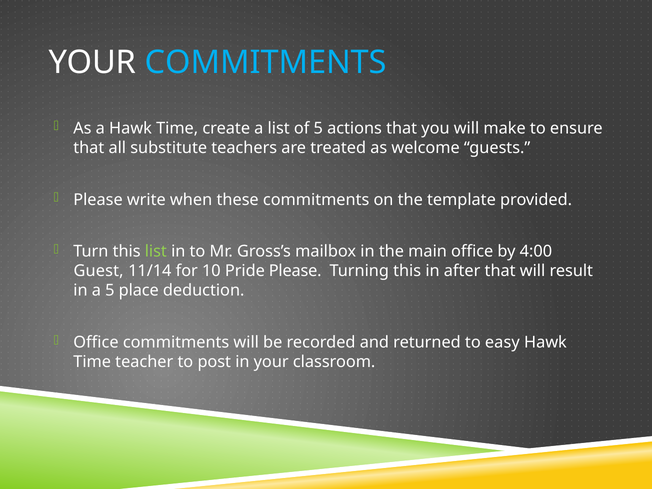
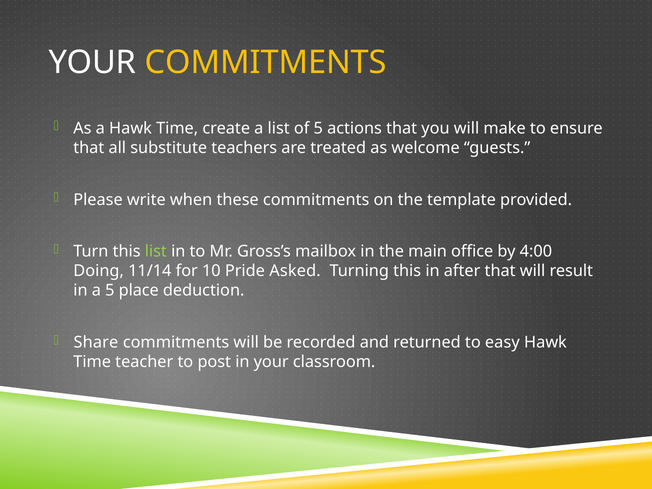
COMMITMENTS colour: light blue -> yellow (266, 63)
Guest: Guest -> Doing (99, 271)
Pride Please: Please -> Asked (295, 271)
Office: Office -> Share (96, 342)
